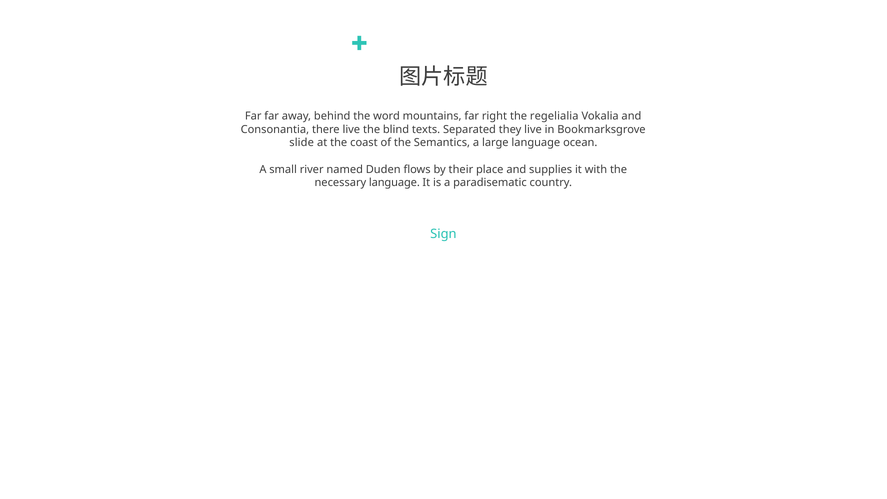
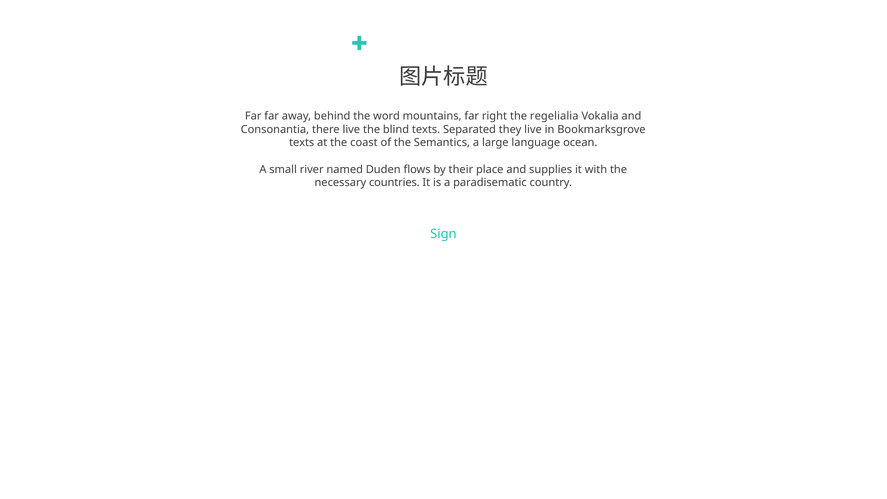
slide: slide -> texts (302, 143)
necessary language: language -> countries (394, 183)
